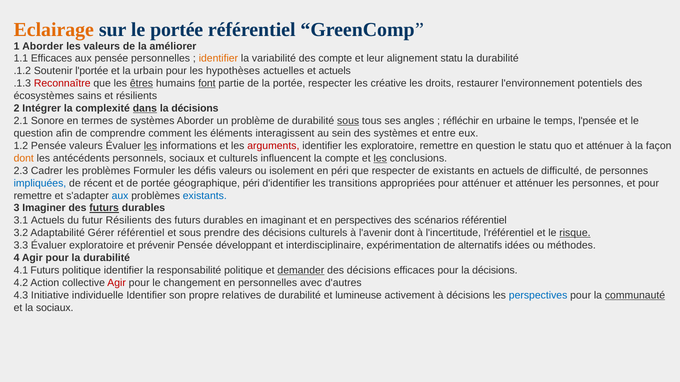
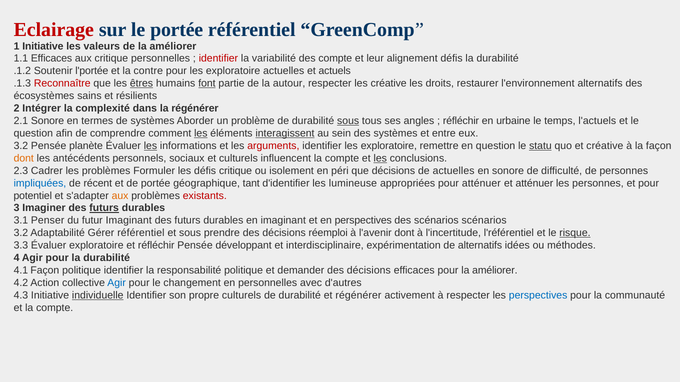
Eclairage colour: orange -> red (54, 30)
1 Aborder: Aborder -> Initiative (43, 46)
aux pensée: pensée -> critique (111, 59)
identifier colour: orange -> red (218, 59)
alignement statu: statu -> défis (452, 59)
urbain: urbain -> contre (148, 71)
pour les hypothèses: hypothèses -> exploratoire (233, 71)
la portée: portée -> autour (289, 84)
l'environnement potentiels: potentiels -> alternatifs (600, 84)
dans underline: present -> none (145, 109)
décisions: décisions -> régénérer (195, 109)
l'pensée: l'pensée -> l'actuels (597, 121)
les underline: none -> present (201, 133)
interagissent underline: none -> present (285, 133)
1.2: 1.2 -> 3.2 (21, 146)
Pensée valeurs: valeurs -> planète (86, 146)
statu underline: none -> present (540, 146)
quo et atténuer: atténuer -> créative (605, 146)
défis valeurs: valeurs -> critique (236, 171)
que respecter: respecter -> décisions (393, 171)
de existants: existants -> actuelles (454, 171)
en actuels: actuels -> sonore (508, 171)
géographique péri: péri -> tant (251, 183)
transitions: transitions -> lumineuse (353, 183)
remettre: remettre -> potentiel (33, 196)
aux colour: blue -> orange (120, 196)
existants colour: blue -> red (205, 196)
3.1 Actuels: Actuels -> Penser (48, 221)
futur Résilients: Résilients -> Imaginant (129, 221)
scénarios référentiel: référentiel -> scénarios (484, 221)
décisions culturels: culturels -> réemploi (328, 233)
et prévenir: prévenir -> réfléchir (156, 246)
4.1 Futurs: Futurs -> Façon (45, 271)
demander underline: present -> none (301, 271)
pour la décisions: décisions -> améliorer (495, 271)
Agir colour: red -> blue (117, 283)
individuelle underline: none -> present (98, 296)
propre relatives: relatives -> culturels (242, 296)
et lumineuse: lumineuse -> régénérer (358, 296)
à décisions: décisions -> respecter (468, 296)
communauté underline: present -> none (635, 296)
et la sociaux: sociaux -> compte (55, 308)
